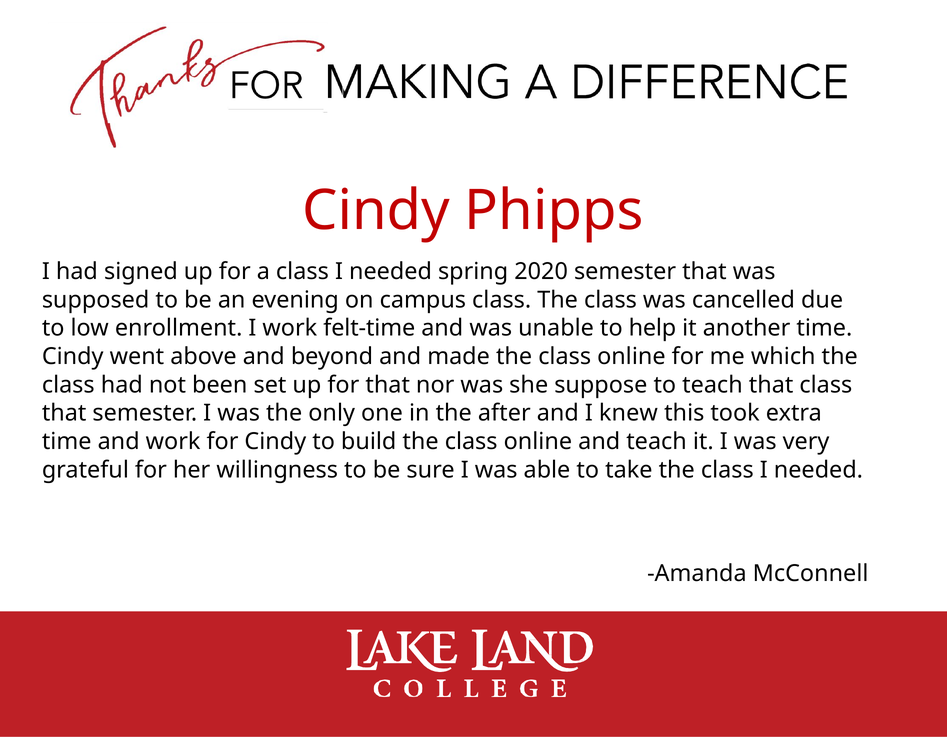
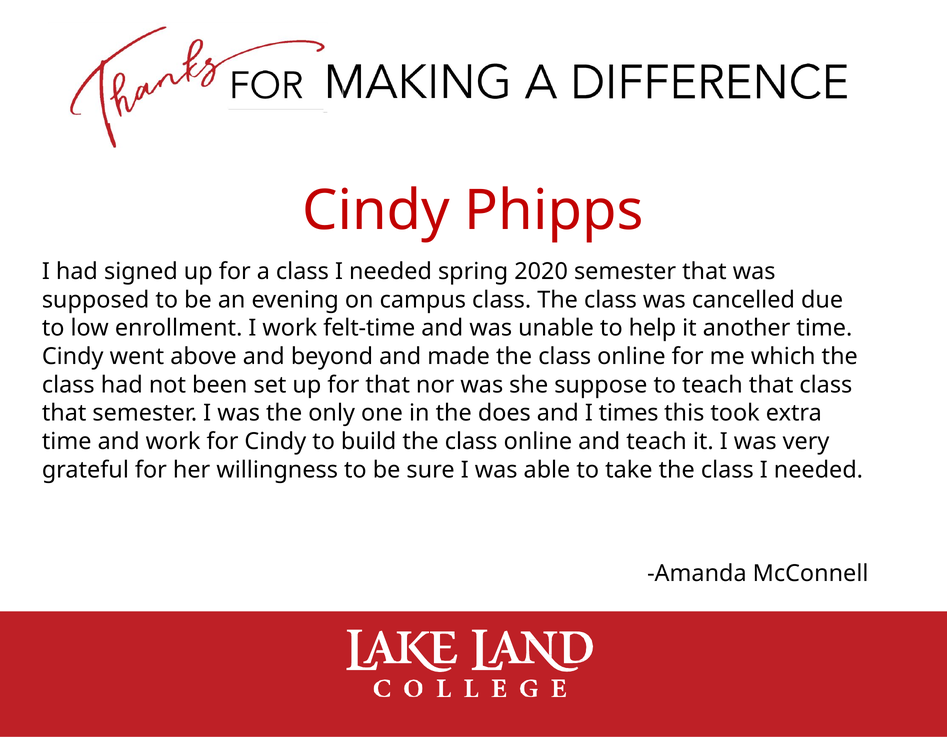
after: after -> does (504, 413)
knew: knew -> times (629, 413)
